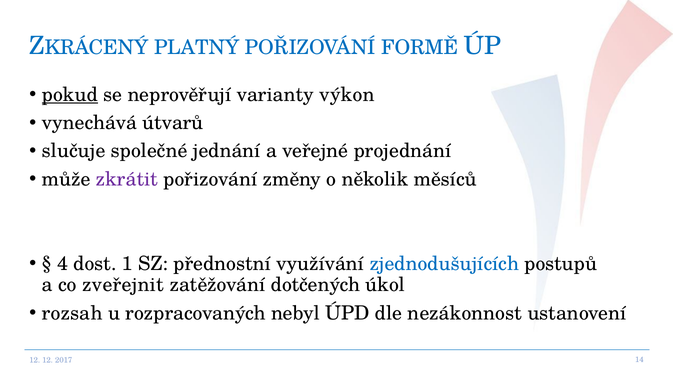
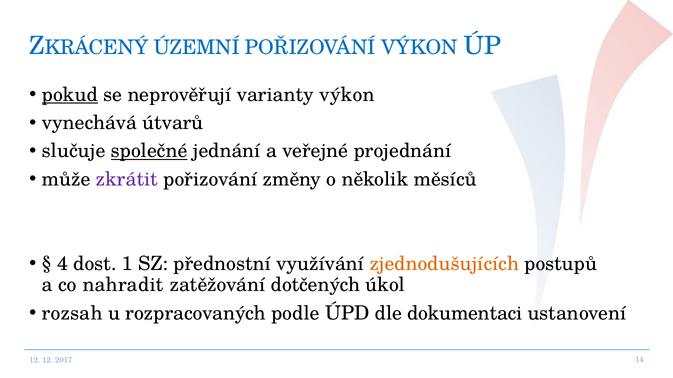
PLATNÝ: PLATNÝ -> ÚZEMNÍ (197, 48)
POŘIZOVÁNÍ FORMĚ: FORMĚ -> VÝKON (420, 48)
společné underline: none -> present (149, 151)
zjednodušujících colour: blue -> orange (444, 264)
zveřejnit: zveřejnit -> nahradit (123, 285)
nebyl: nebyl -> podle (295, 313)
nezákonnost: nezákonnost -> dokumentaci (465, 313)
